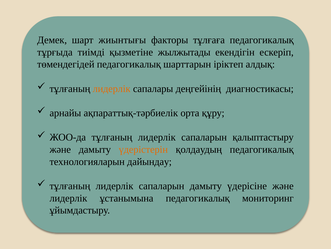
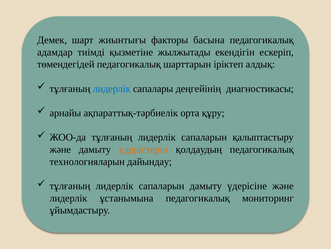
тұлғaғa: тұлғaғa -> басына (209, 40)
тұрғыдa: тұрғыдa -> адамдар (55, 52)
лидерлiк colour: orange -> blue (112, 88)
